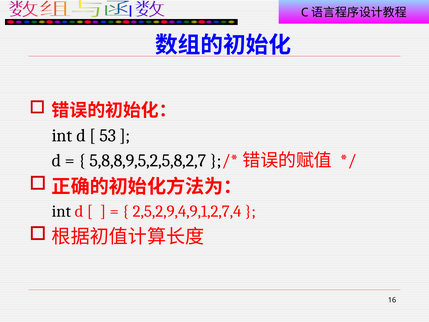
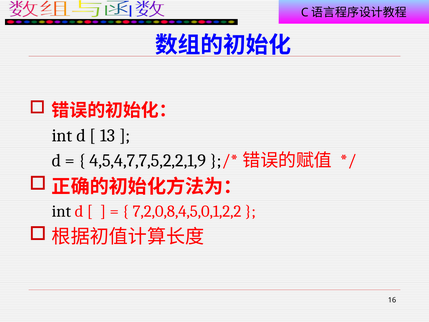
53: 53 -> 13 (108, 136)
5,8,8,9,5,2,5,8,2,7: 5,8,8,9,5,2,5,8,2,7 -> 4,5,4,7,7,5,2,2,1,9 (148, 161)
2,5,2,9,4,9,1,2,7,4: 2,5,2,9,4,9,1,2,7,4 -> 7,2,0,8,4,5,0,1,2,2 (187, 211)
